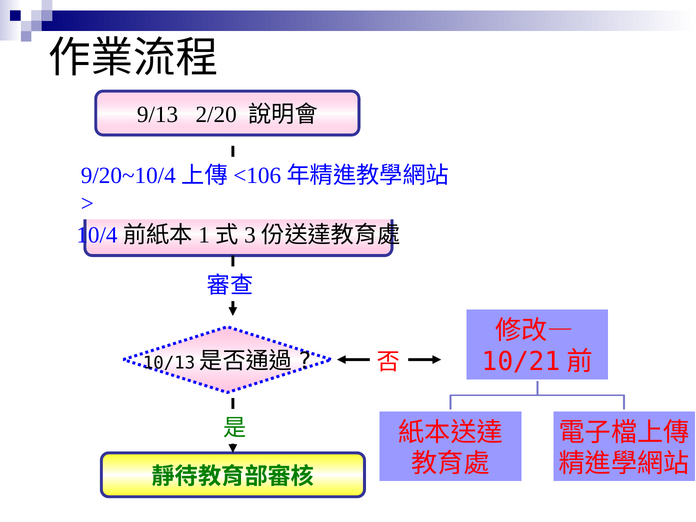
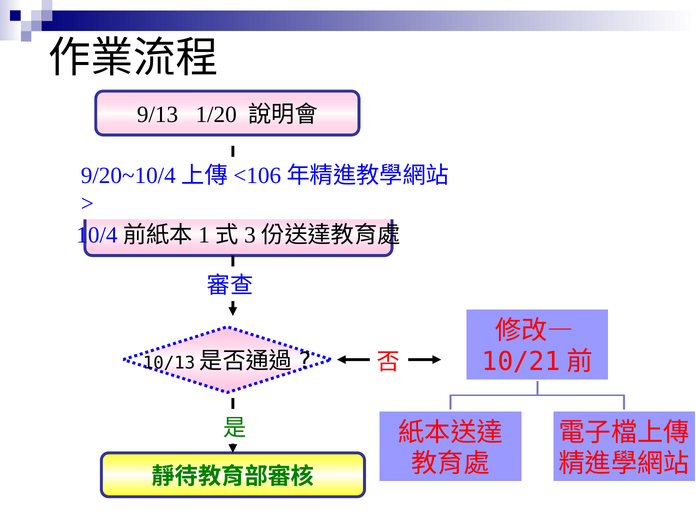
2/20: 2/20 -> 1/20 (216, 115)
